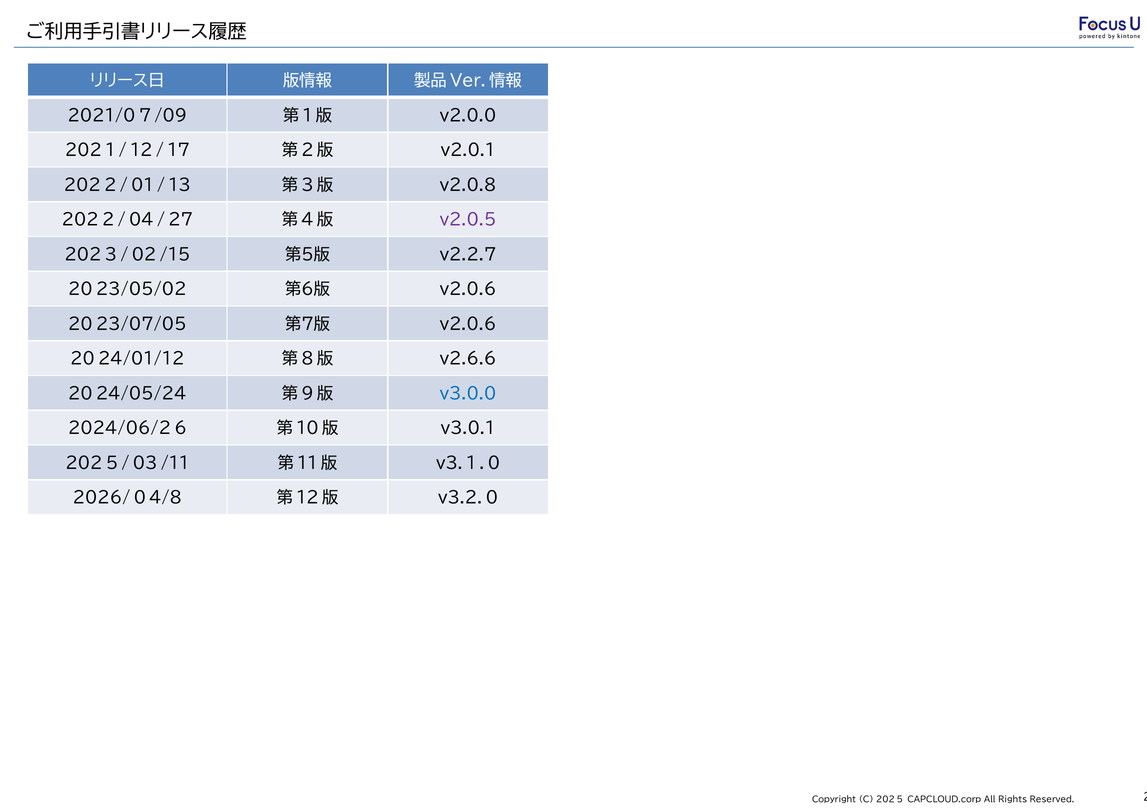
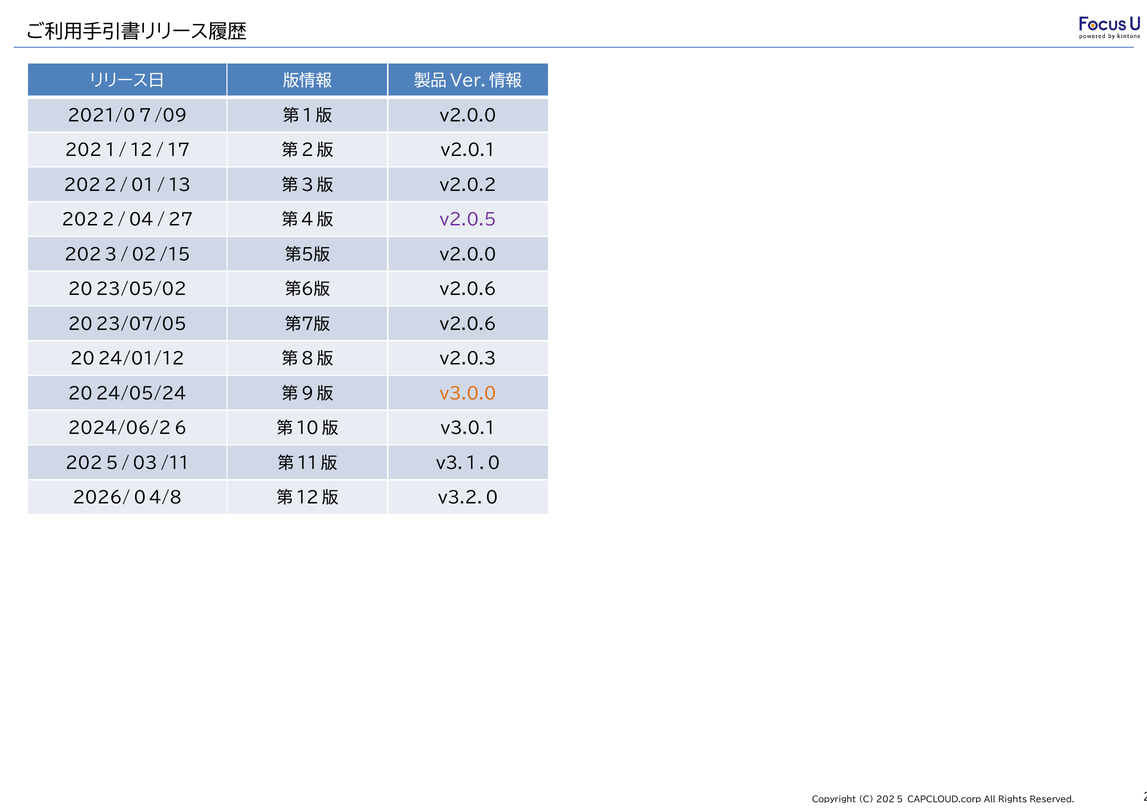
v2.0.8: v2.0.8 -> v2.0.2 (468, 185)
v2.2.7: v2.2.7 -> v2.0.0 (468, 255)
v2.6.6: v2.6.6 -> v2.0.3 (468, 359)
v3.0.0 colour: blue -> orange (468, 394)
